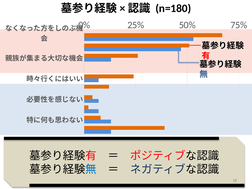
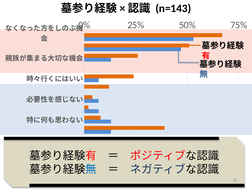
n=180: n=180 -> n=143 (173, 8)
